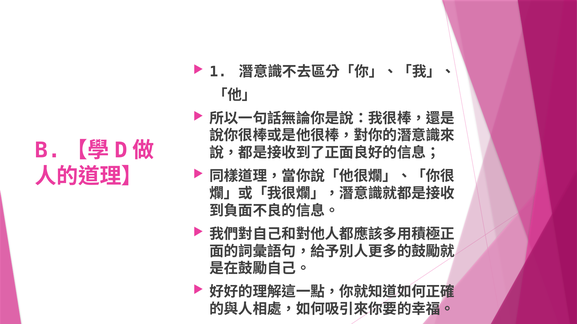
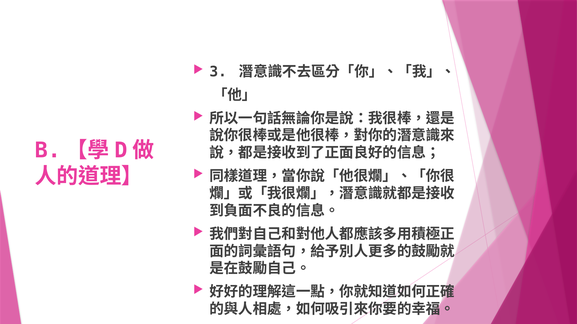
1: 1 -> 3 (218, 72)
